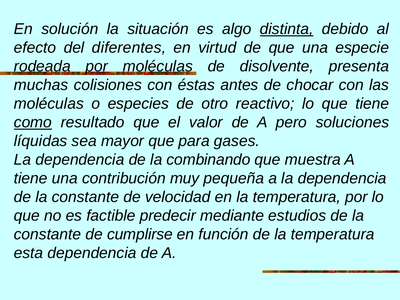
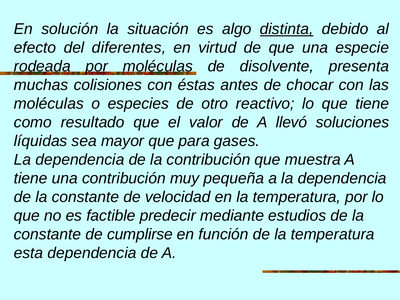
como underline: present -> none (33, 122)
pero: pero -> llevó (291, 122)
la combinando: combinando -> contribución (208, 160)
